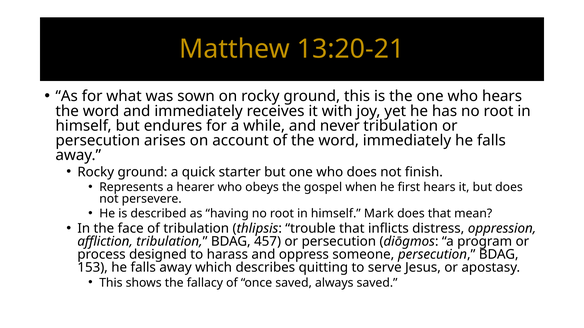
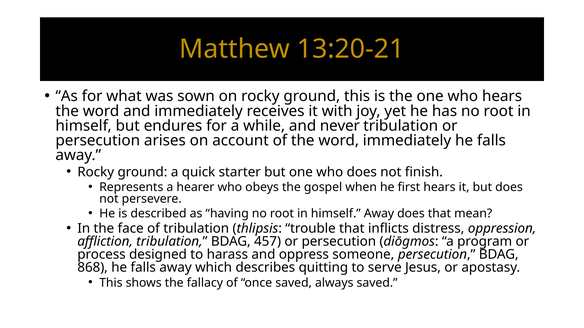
himself Mark: Mark -> Away (379, 214)
153: 153 -> 868 (93, 268)
